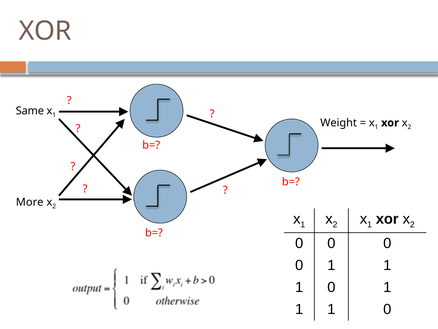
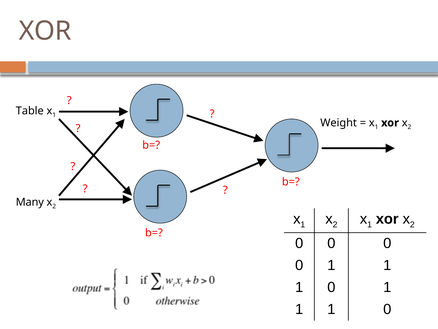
Same: Same -> Table (30, 111)
More: More -> Many (30, 202)
